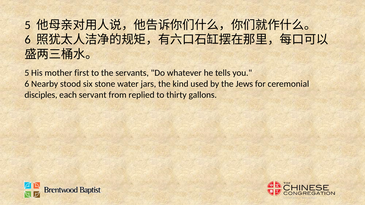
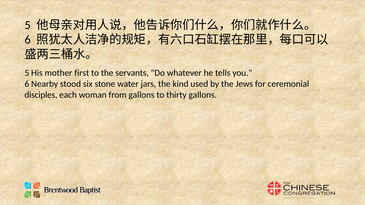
servant: servant -> woman (93, 95)
from replied: replied -> gallons (142, 95)
